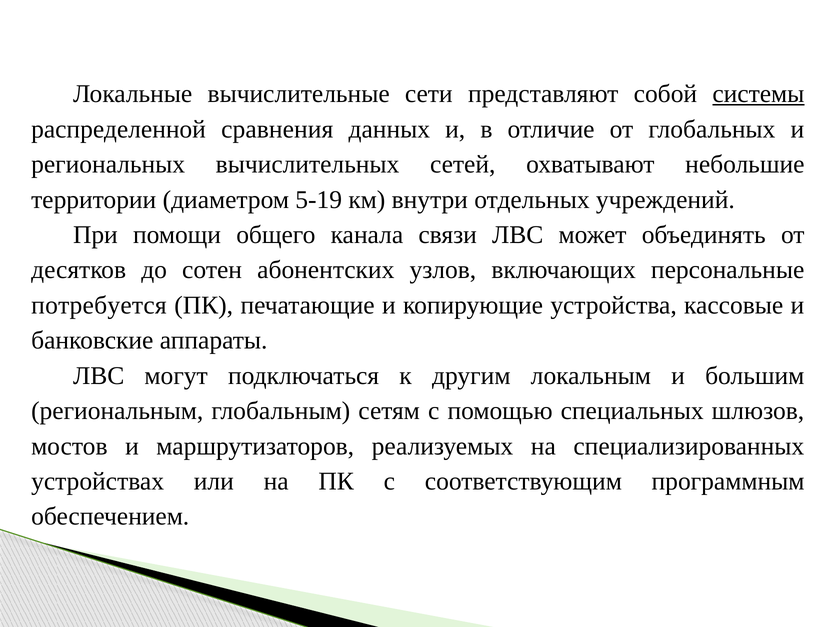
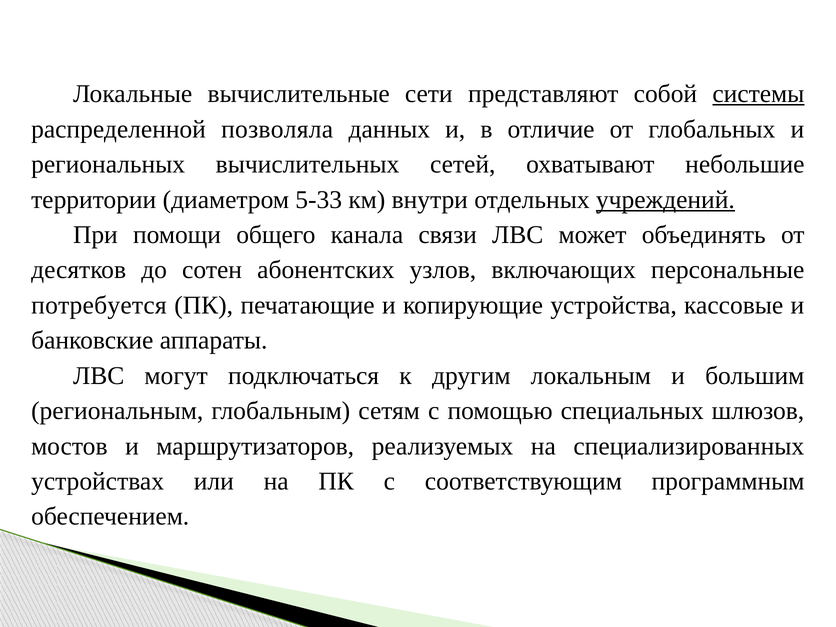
сравнения: сравнения -> позволяла (277, 129)
5-19: 5-19 -> 5-33 (319, 200)
учреждений underline: none -> present (665, 200)
